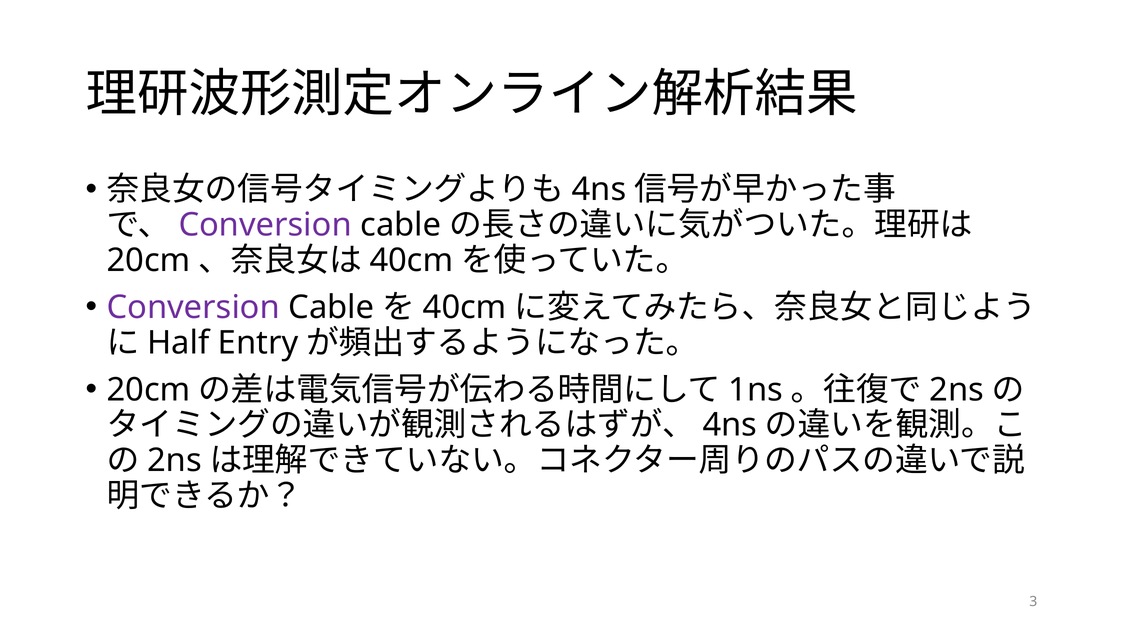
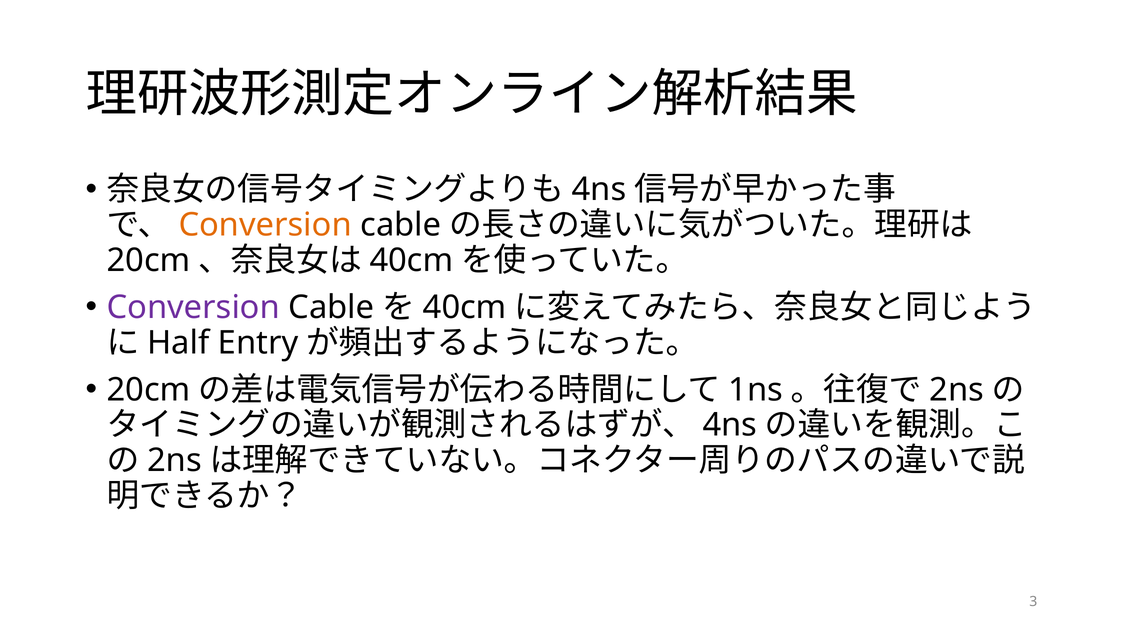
Conversion colour: purple -> orange (265, 225)
